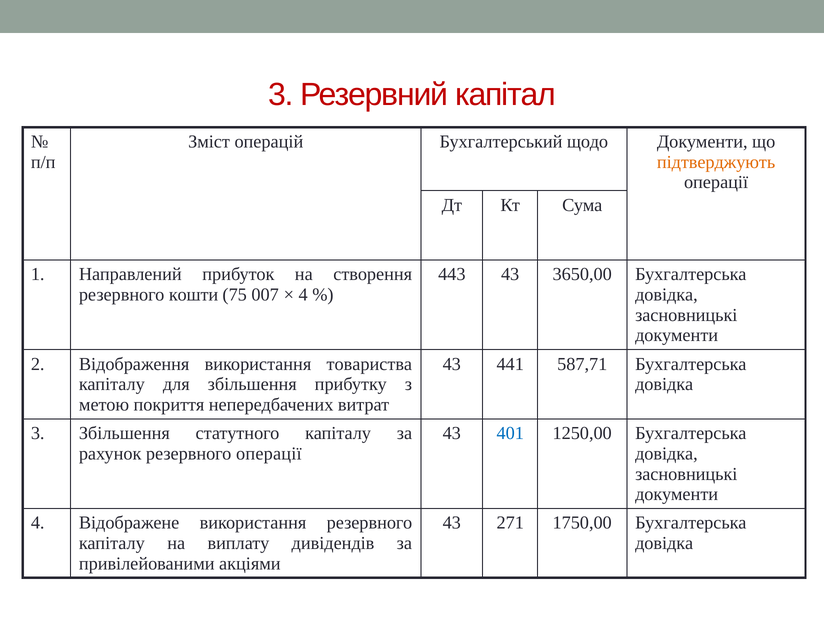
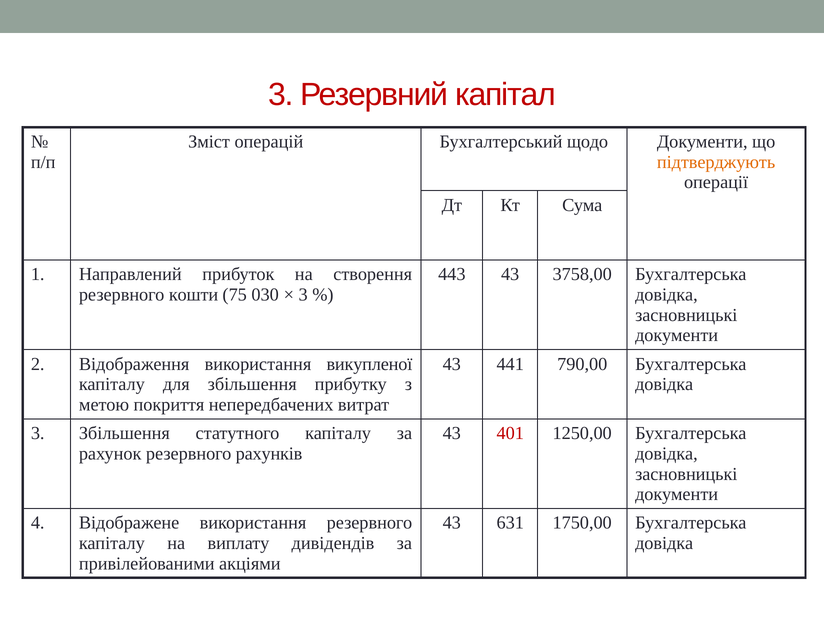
3650,00: 3650,00 -> 3758,00 (582, 274)
007: 007 -> 030 (265, 295)
4: 4 -> 3 (303, 295)
товариства: товариства -> викупленої (369, 364)
587,71: 587,71 -> 790,00 (582, 364)
401 colour: blue -> red (510, 433)
резервного операції: операції -> рахунків (269, 454)
271: 271 -> 631 (510, 523)
